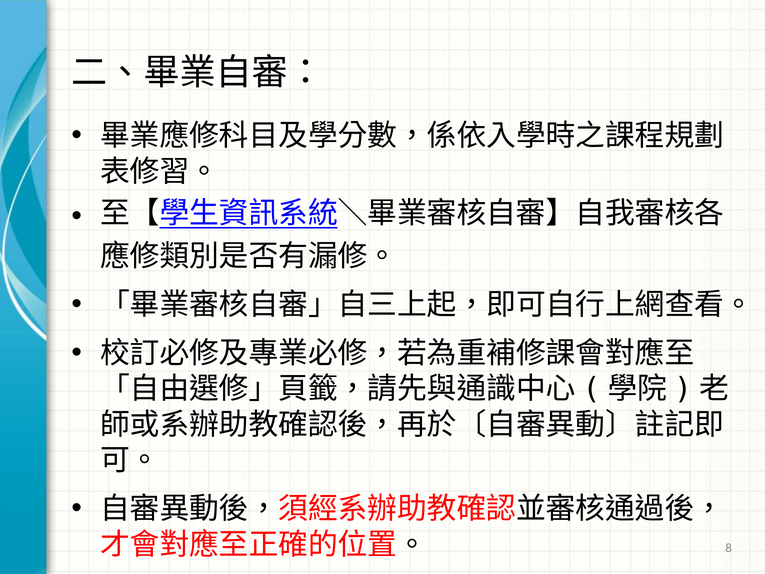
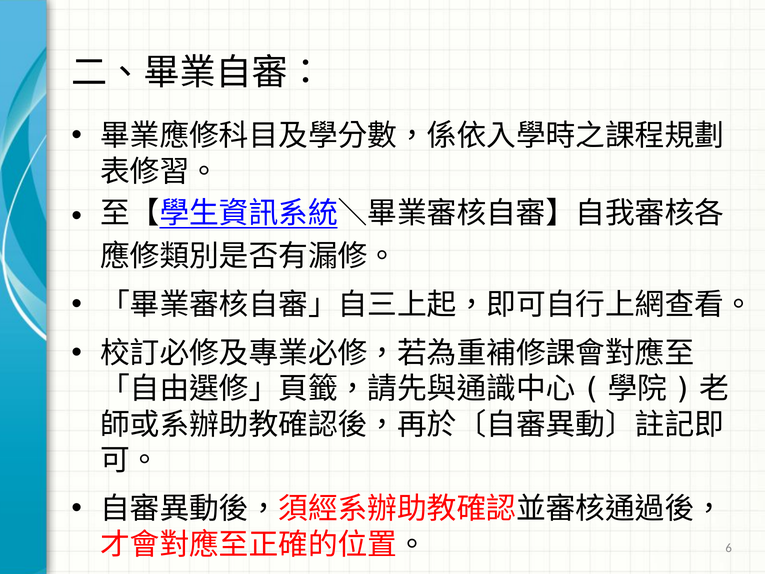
8: 8 -> 6 (729, 548)
